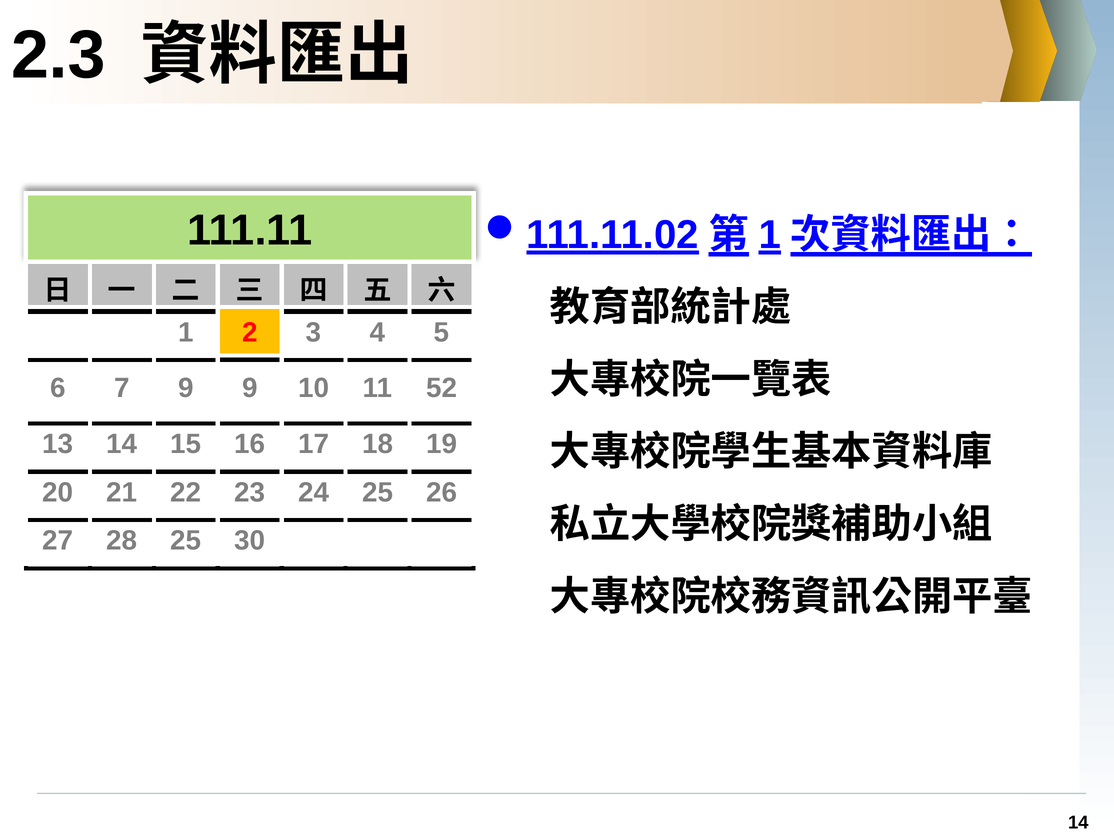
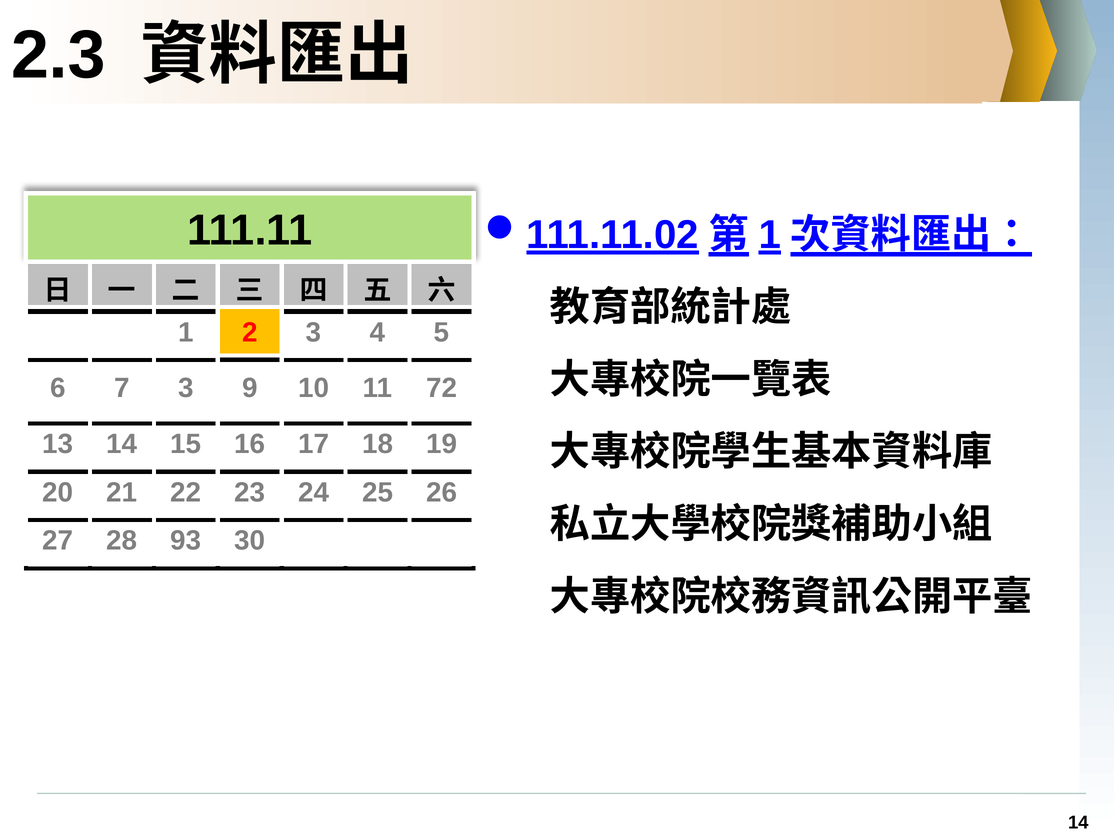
7 9: 9 -> 3 (186, 388)
52: 52 -> 72 (442, 388)
28 25: 25 -> 93 (186, 540)
